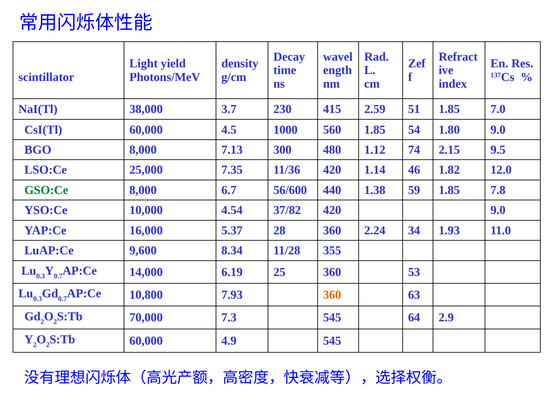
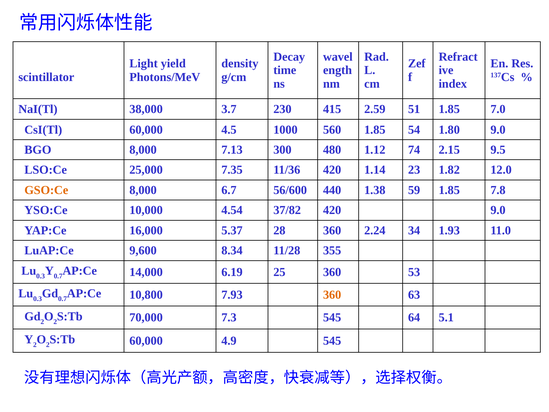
46: 46 -> 23 (414, 170)
GSO:Ce colour: green -> orange (46, 190)
2.9: 2.9 -> 5.1 (446, 317)
